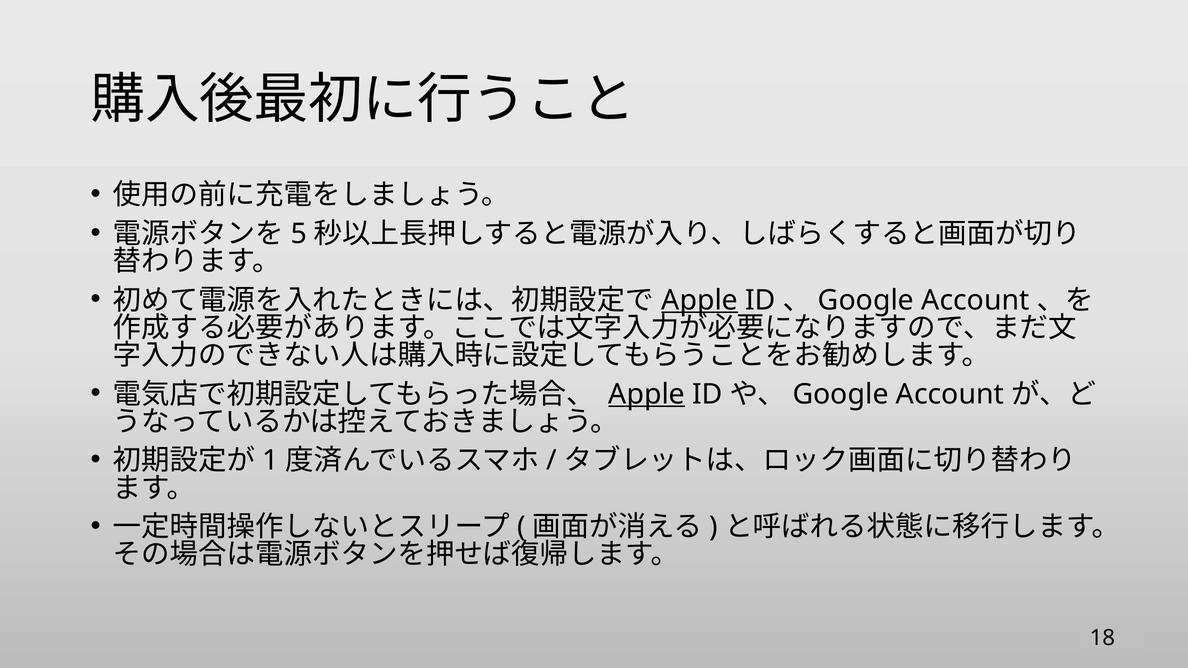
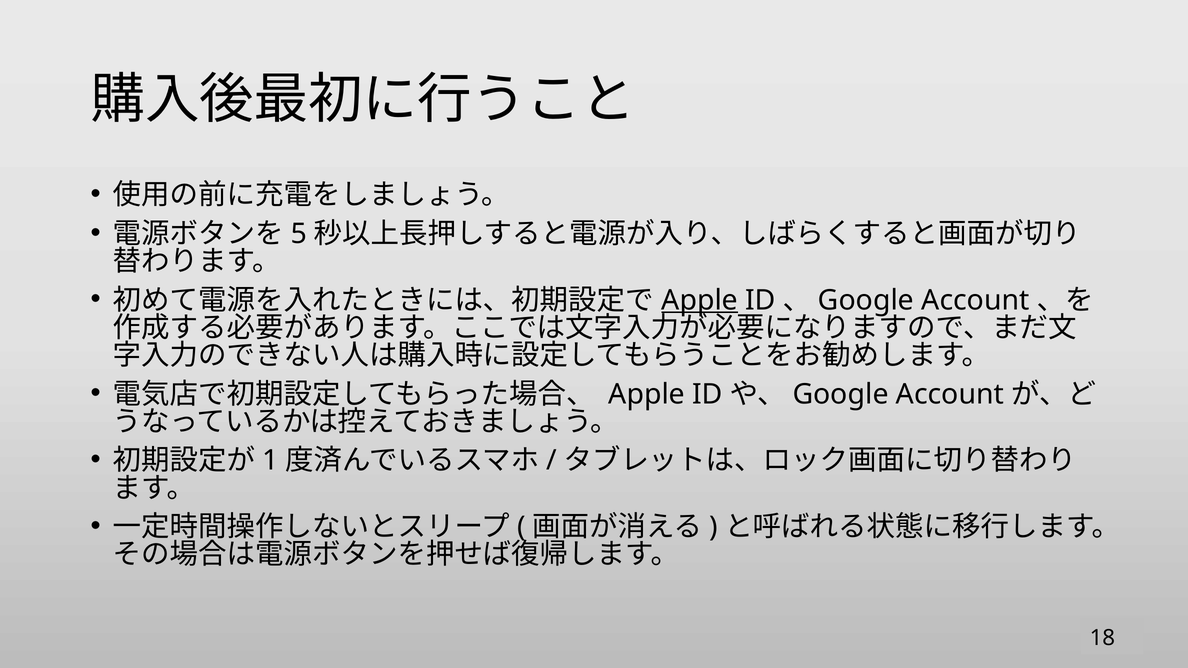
Apple underline: present -> none (647, 394)
